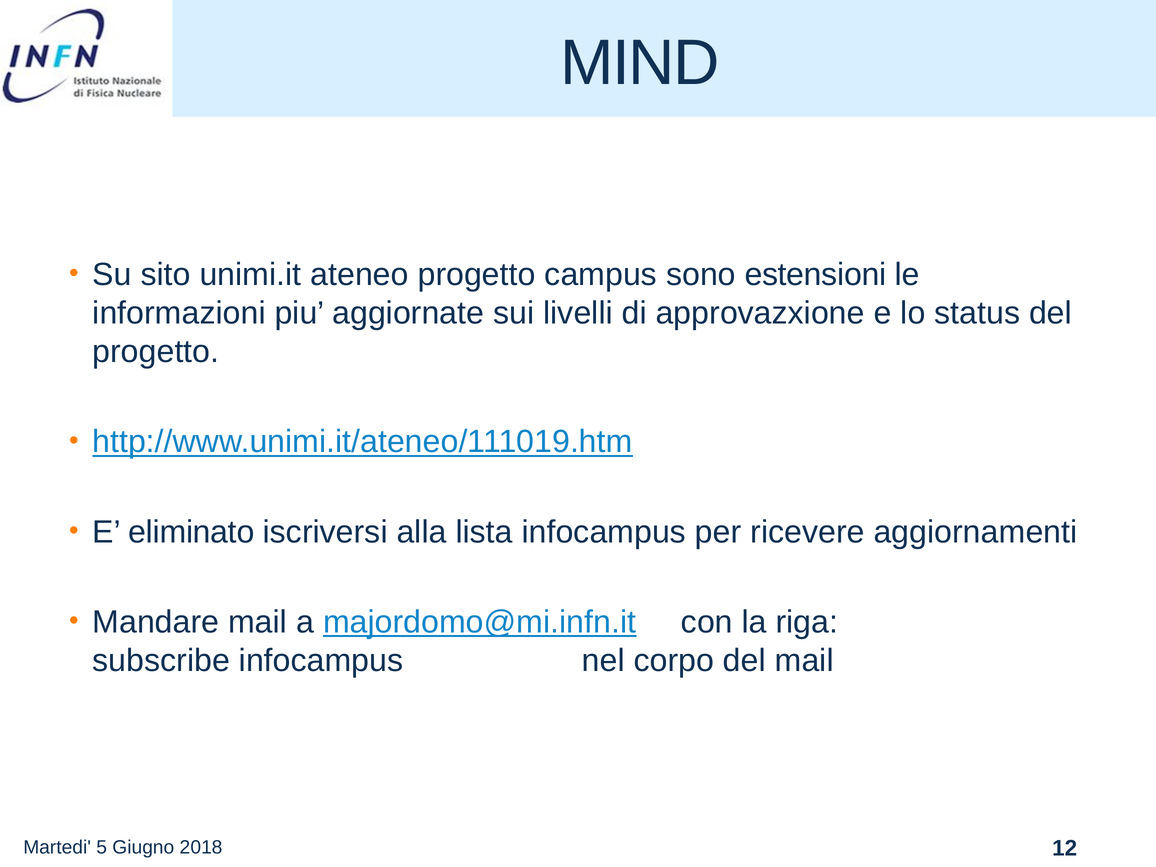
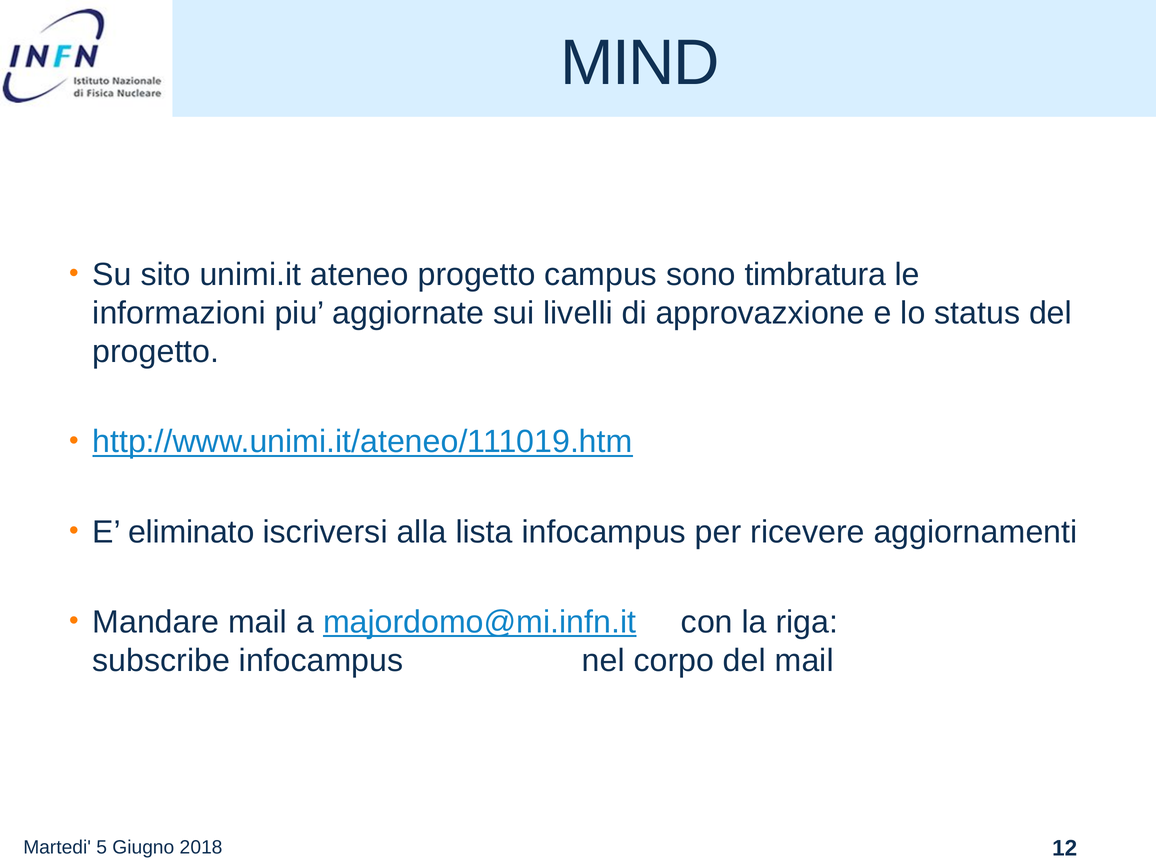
estensioni: estensioni -> timbratura (815, 275)
